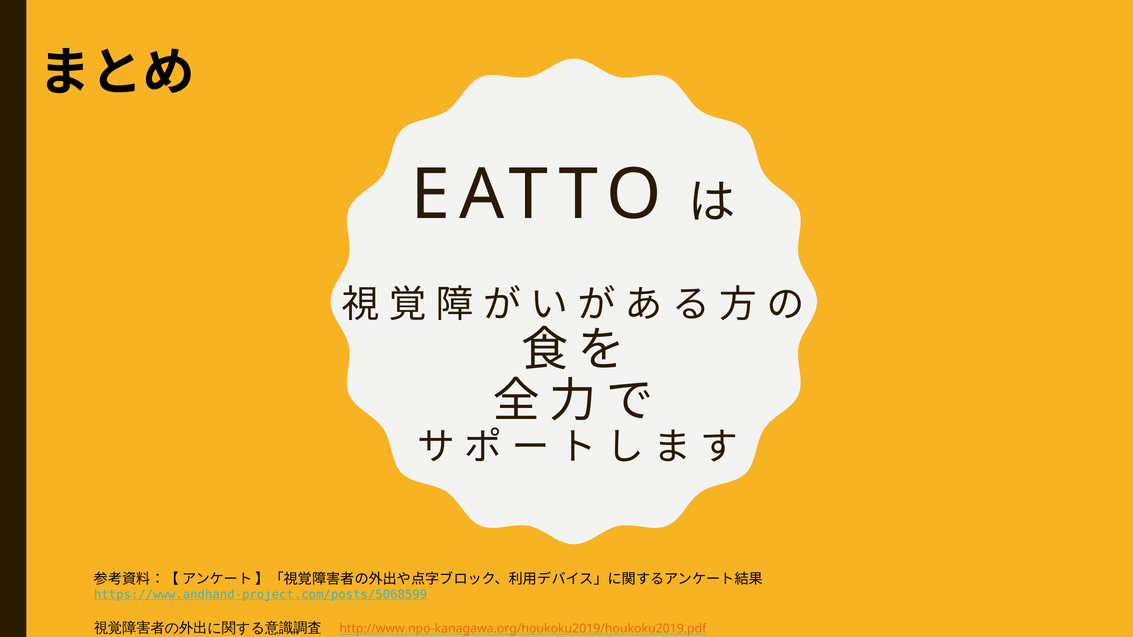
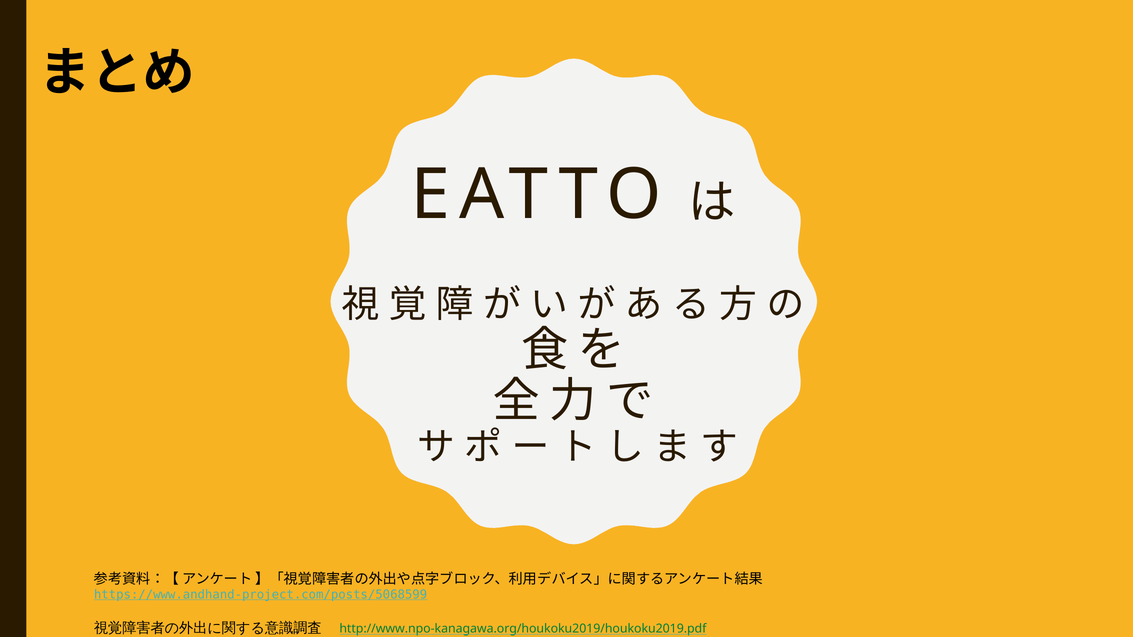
http://www.npo-kanagawa.org/houkoku2019/houkoku2019.pdf colour: orange -> green (523, 629)
